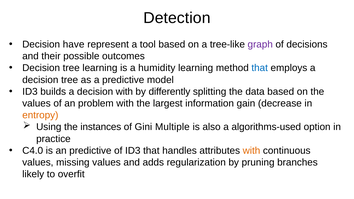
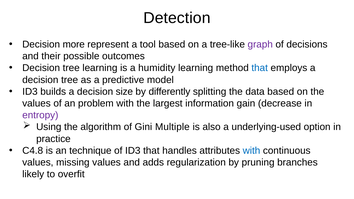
have: have -> more (74, 44)
decision with: with -> size (124, 92)
entropy colour: orange -> purple (40, 115)
instances: instances -> algorithm (101, 127)
algorithms-used: algorithms-used -> underlying-used (266, 127)
C4.0: C4.0 -> C4.8 (33, 151)
an predictive: predictive -> technique (90, 151)
with colour: orange -> blue (251, 151)
